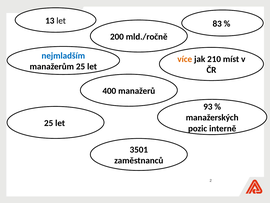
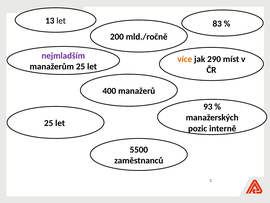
nejmladším colour: blue -> purple (63, 56)
210: 210 -> 290 (214, 59)
3501: 3501 -> 5500 (139, 149)
